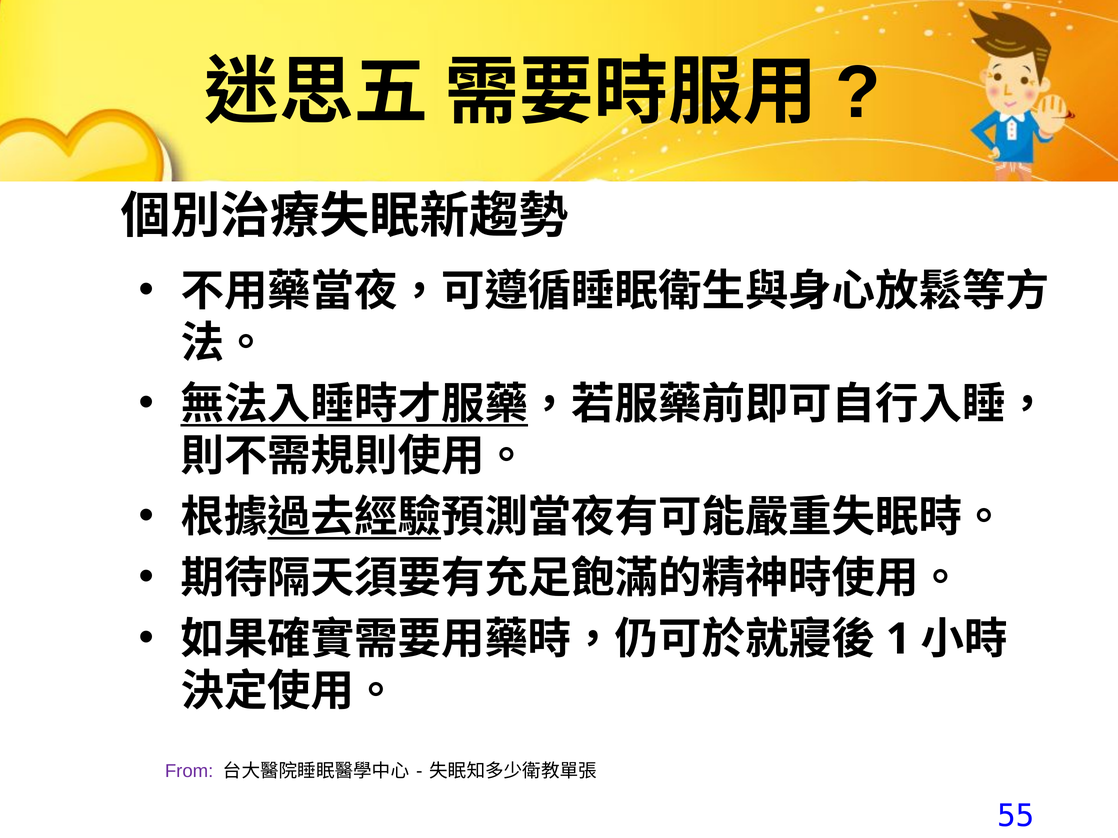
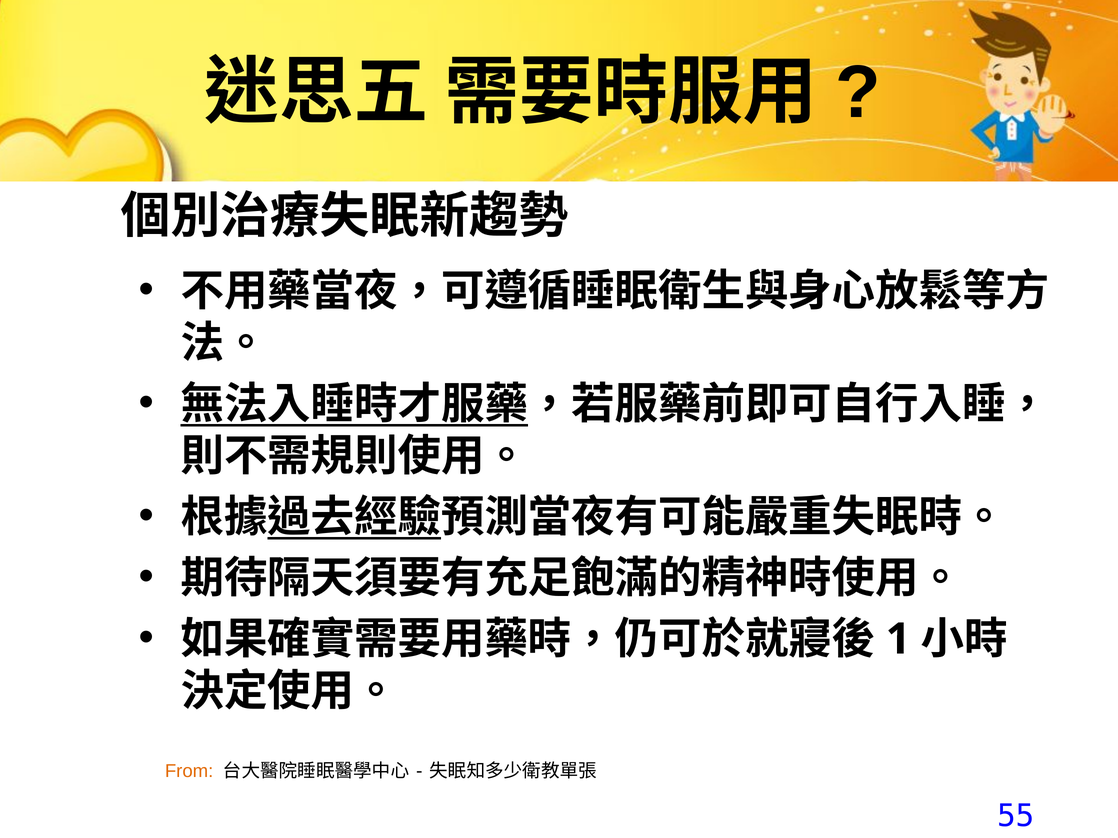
From colour: purple -> orange (189, 772)
